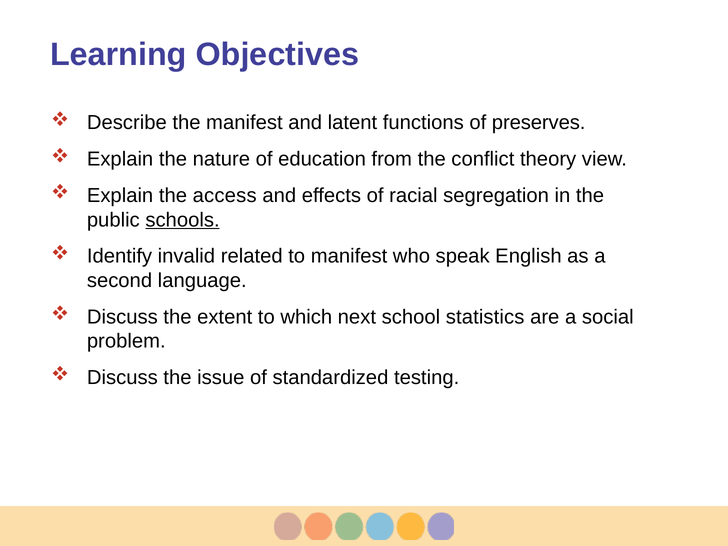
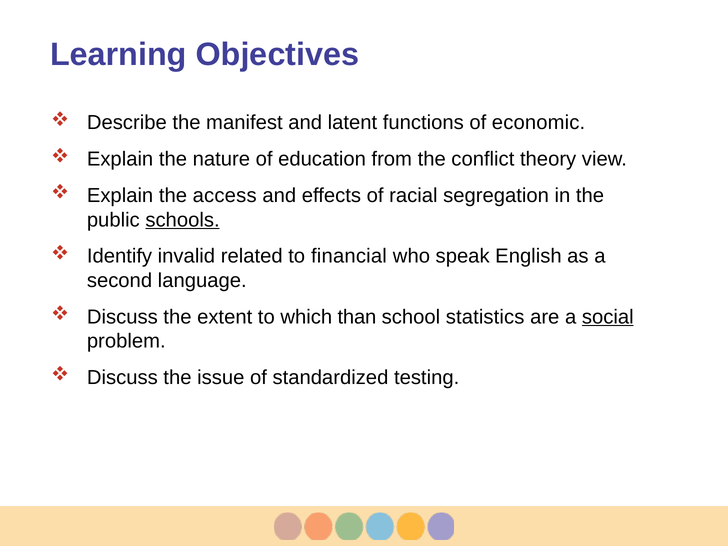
preserves: preserves -> economic (539, 123)
to manifest: manifest -> financial (349, 256)
next: next -> than (357, 317)
social underline: none -> present (608, 317)
